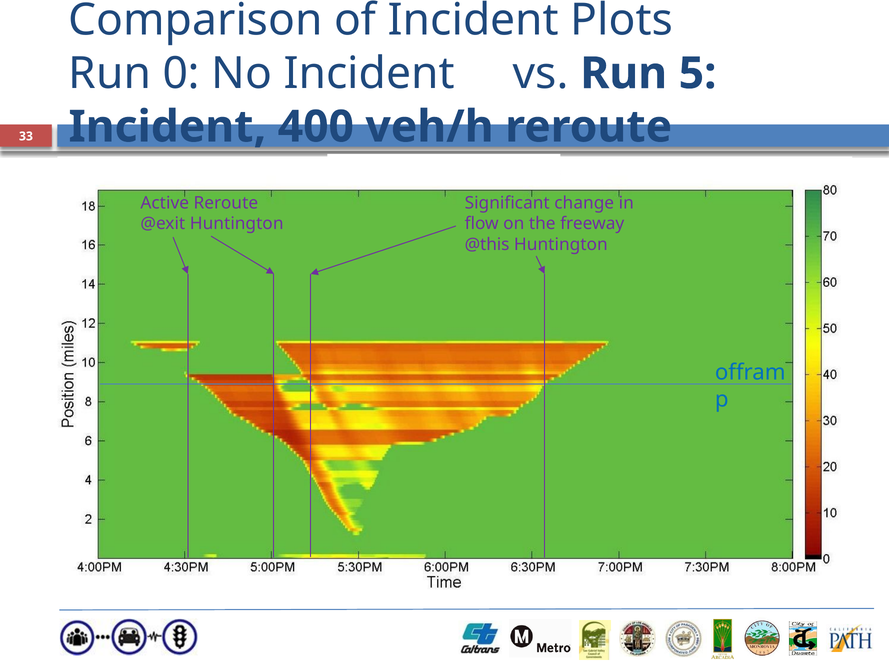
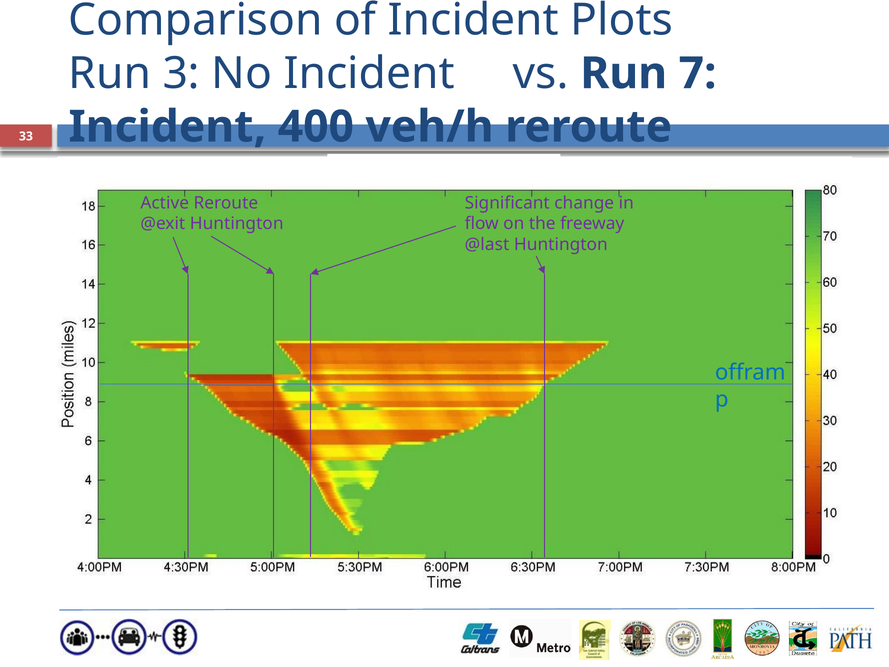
0: 0 -> 3 (181, 73)
5: 5 -> 7 (698, 73)
@this: @this -> @last (487, 244)
